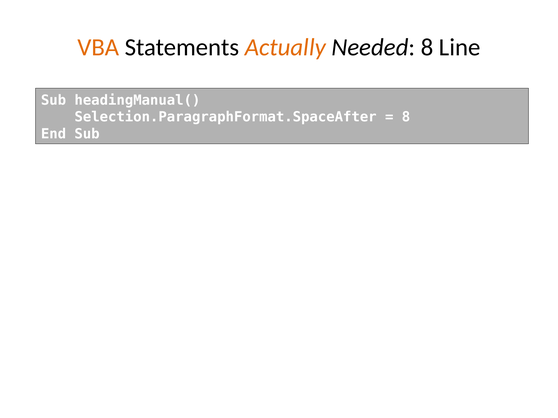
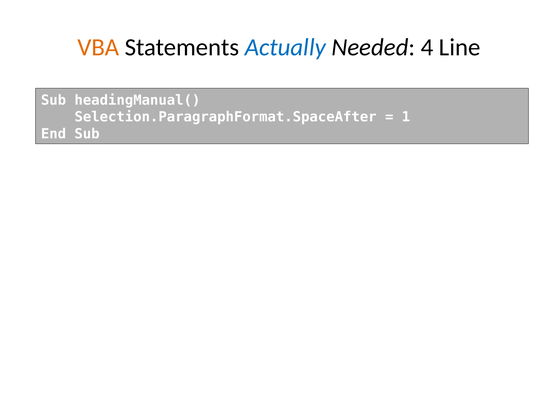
Actually colour: orange -> blue (285, 47)
Needed 8: 8 -> 4 (427, 47)
8: 8 -> 1 (406, 117)
